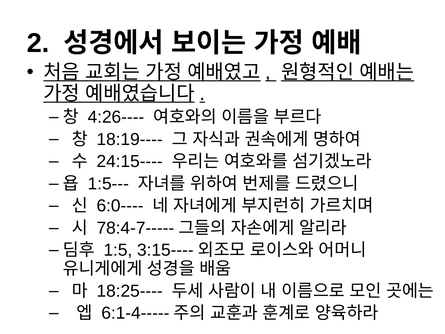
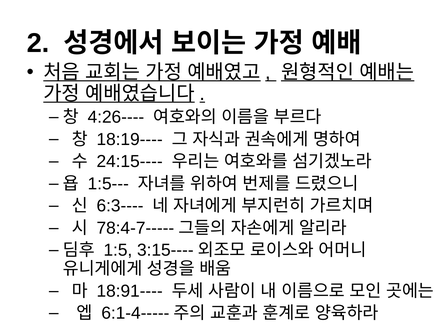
6:0----: 6:0---- -> 6:3---- (120, 206)
18:25----: 18:25---- -> 18:91---- (130, 291)
